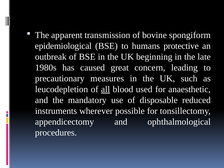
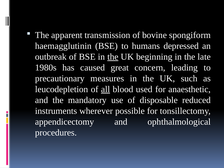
epidemiological: epidemiological -> haemagglutinin (63, 46)
protective: protective -> depressed (181, 46)
the underline: none -> present (113, 57)
